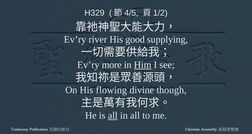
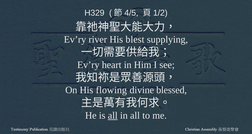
good: good -> blest (135, 39)
more: more -> heart (112, 65)
Him underline: present -> none (143, 65)
though: though -> blessed (172, 90)
